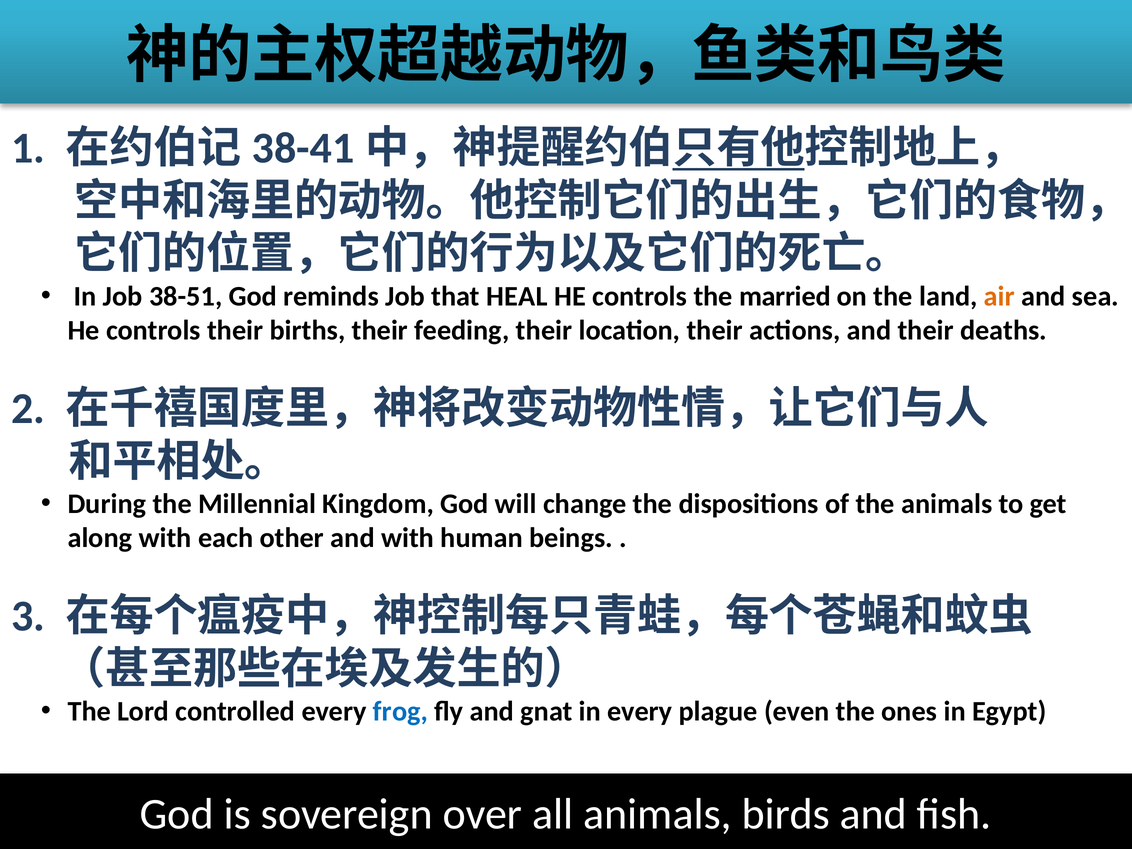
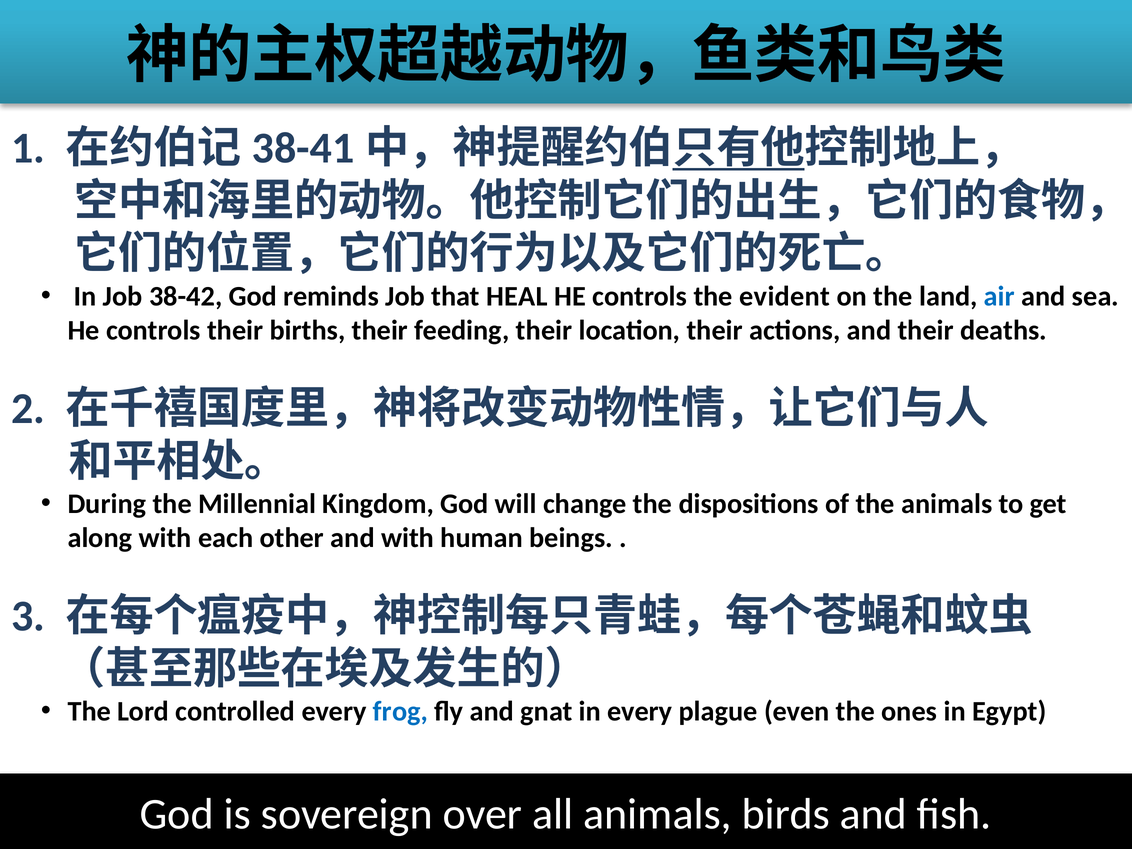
38-51: 38-51 -> 38-42 (186, 296)
married: married -> evident (785, 296)
air colour: orange -> blue (999, 296)
